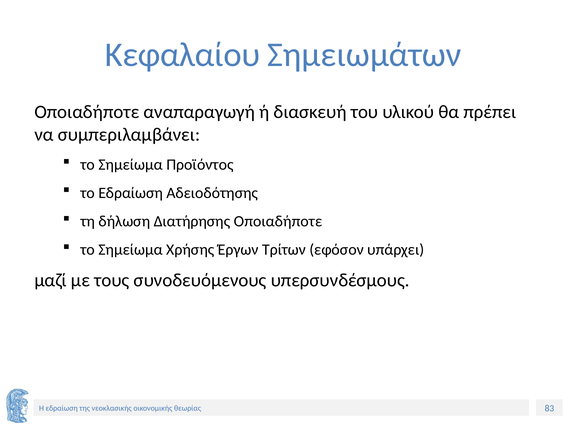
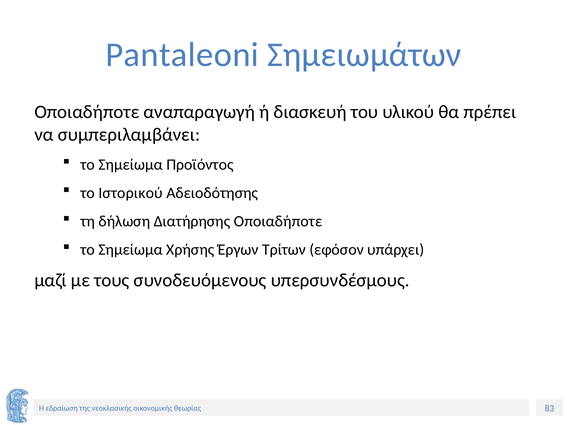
Κεφαλαίου: Κεφαλαίου -> Pantaleoni (182, 55)
το Εδραίωση: Εδραίωση -> Ιστορικού (131, 193)
